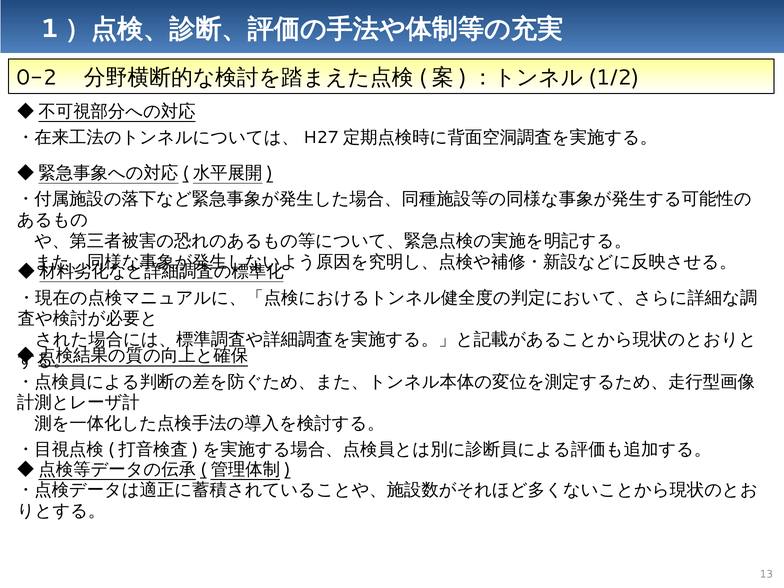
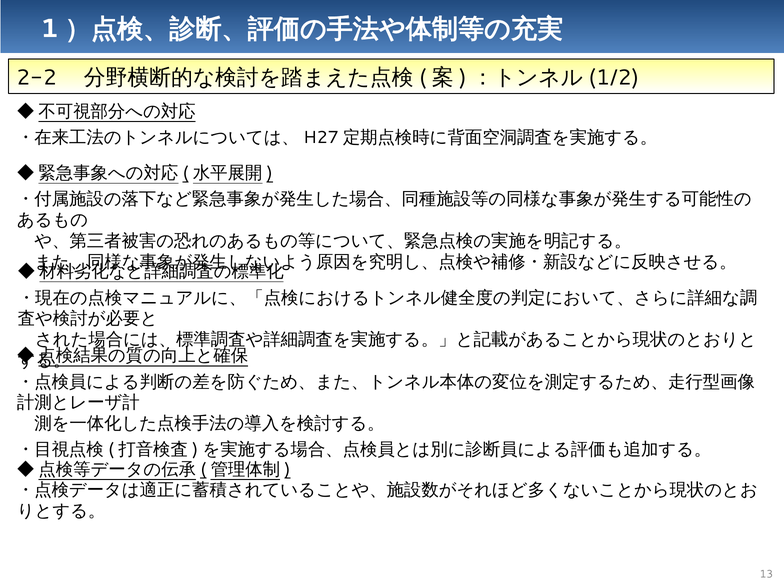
0-2: 0-2 -> 2-2 (37, 78)
